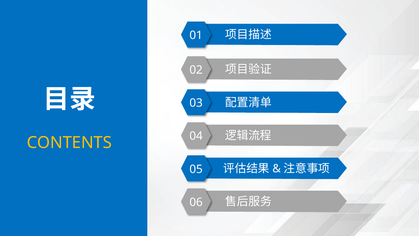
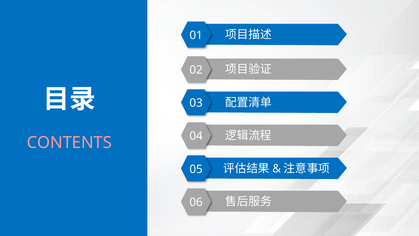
CONTENTS colour: yellow -> pink (69, 143)
